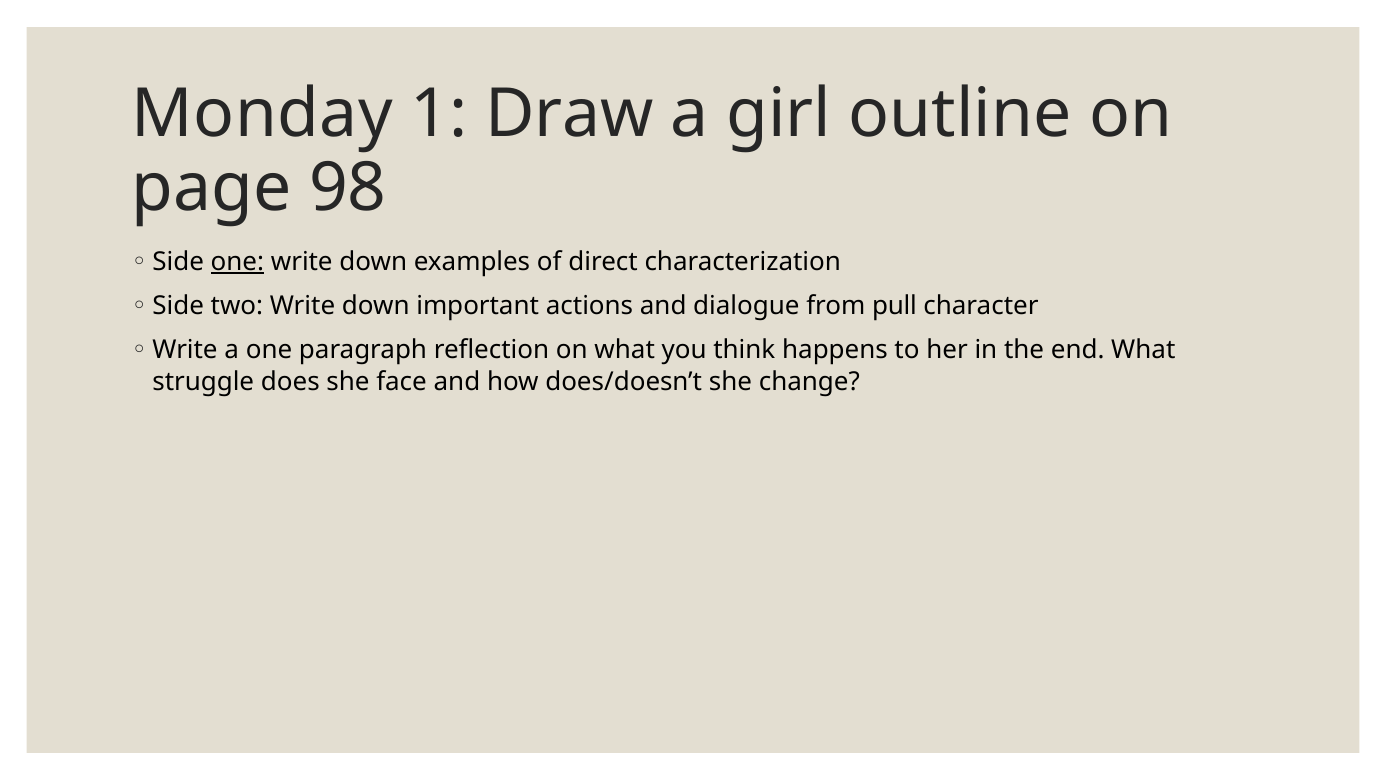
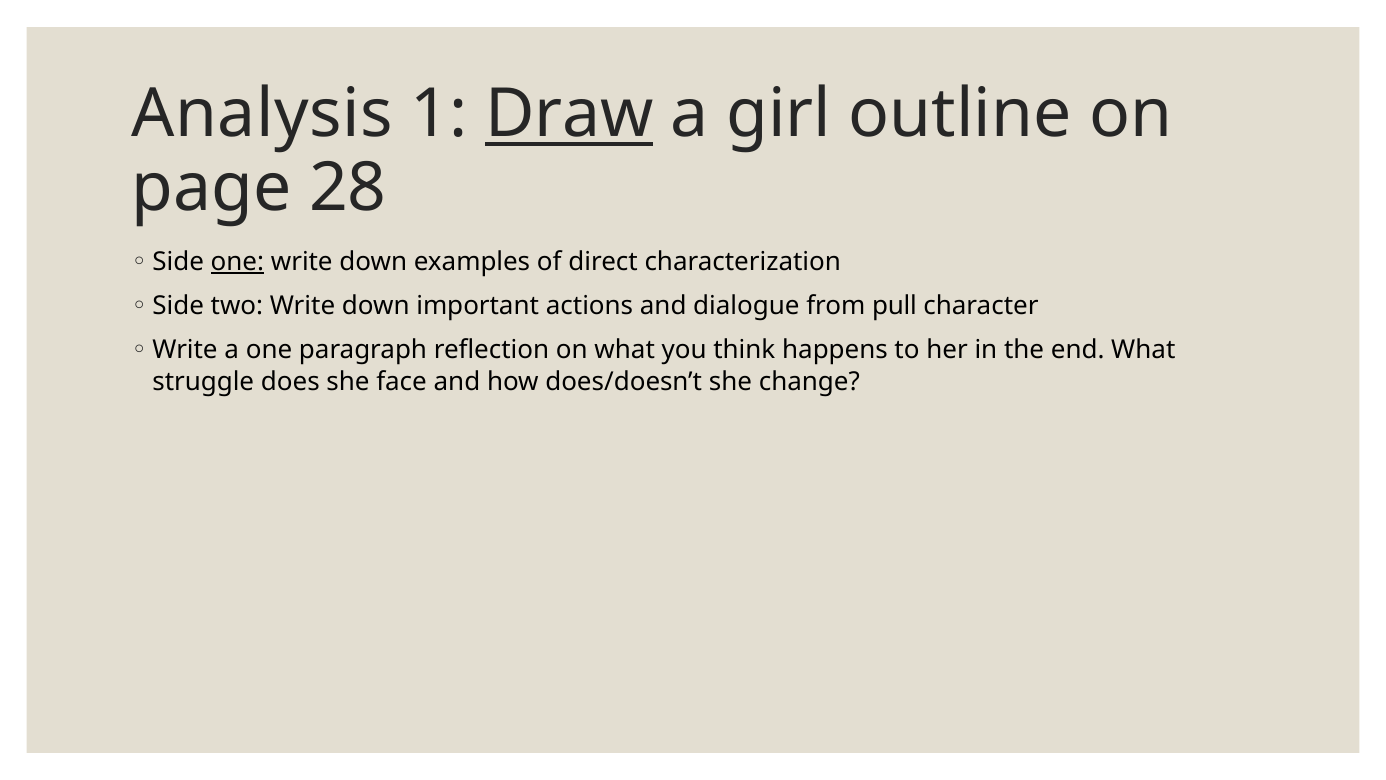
Monday: Monday -> Analysis (262, 114)
Draw underline: none -> present (569, 114)
98: 98 -> 28 (348, 188)
